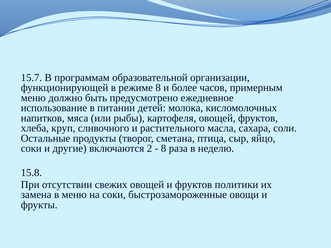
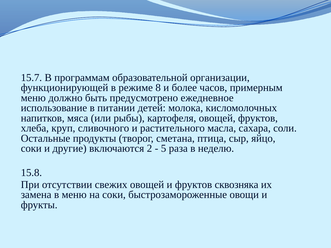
8: 8 -> 5 (164, 149)
политики: политики -> сквозняка (237, 185)
